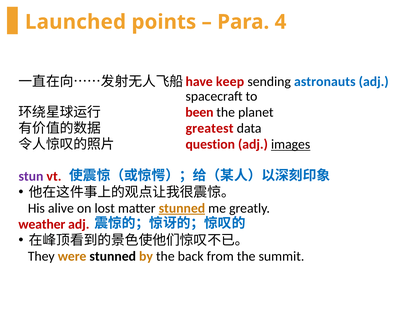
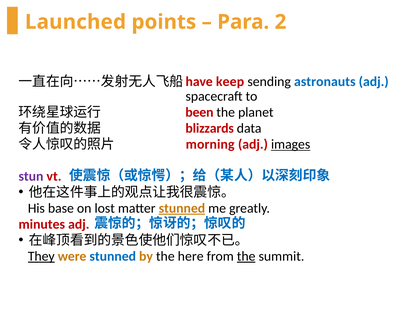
4: 4 -> 2 (281, 22)
greatest: greatest -> blizzards (210, 128)
question: question -> morning (210, 144)
alive: alive -> base (61, 208)
weather: weather -> minutes (42, 224)
They underline: none -> present (41, 256)
stunned colour: black -> blue (113, 256)
back: back -> here (191, 256)
the underline: none -> present (246, 256)
